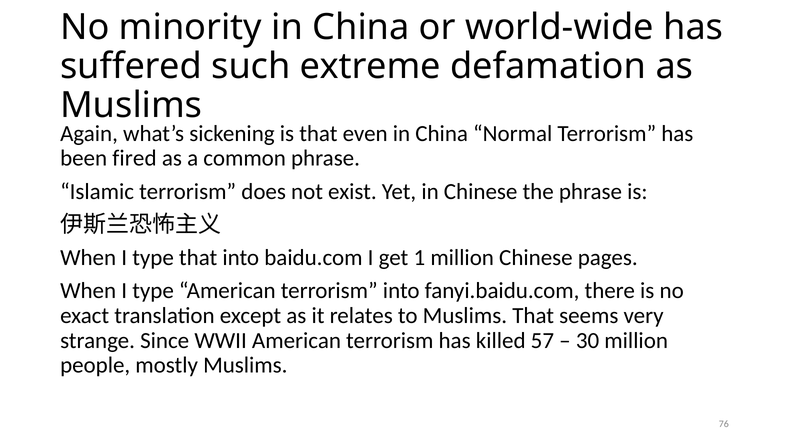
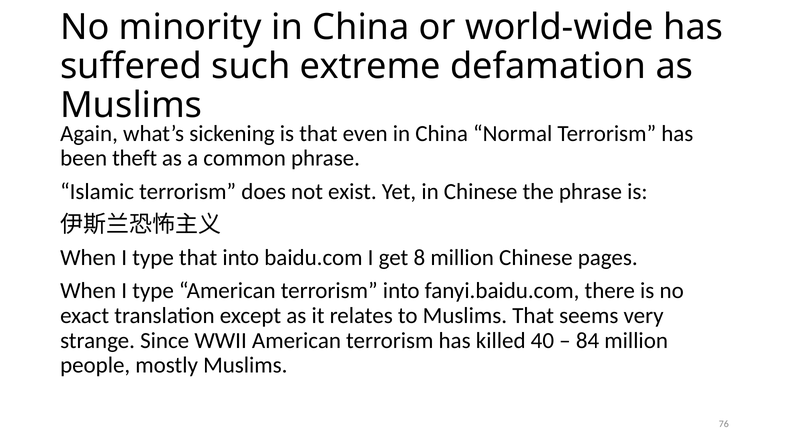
fired: fired -> theft (135, 158)
1: 1 -> 8 (419, 258)
57: 57 -> 40 (542, 340)
30: 30 -> 84 (588, 340)
